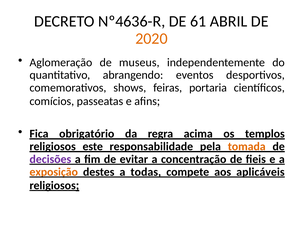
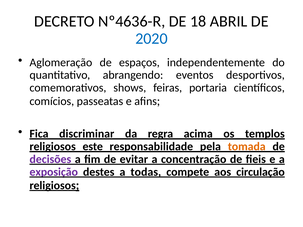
61: 61 -> 18 (198, 21)
2020 colour: orange -> blue (151, 39)
museus: museus -> espaços (139, 62)
obrigatório: obrigatório -> discriminar (87, 134)
exposição colour: orange -> purple (54, 172)
aplicáveis: aplicáveis -> circulação (261, 172)
